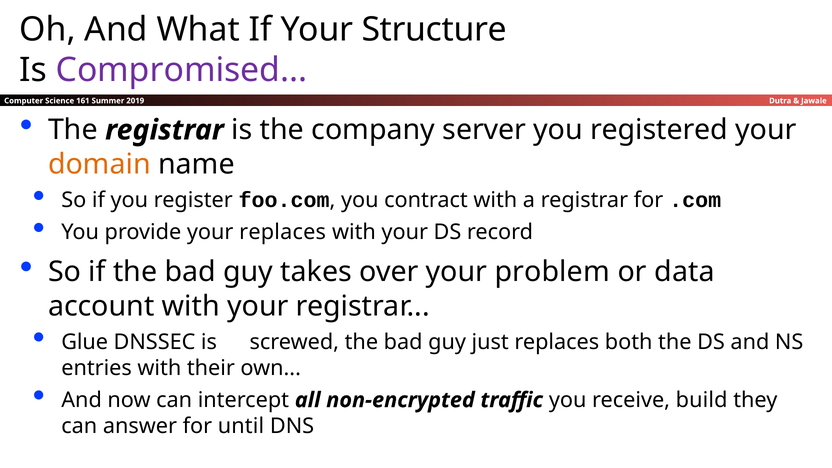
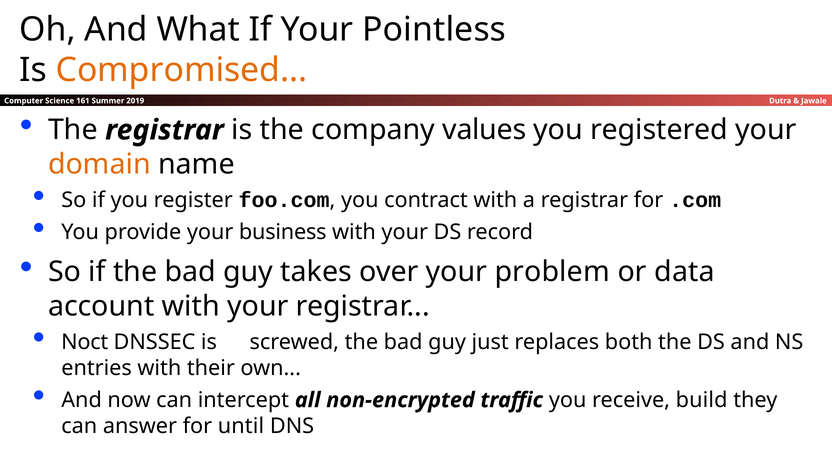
Structure: Structure -> Pointless (434, 30)
Compromised colour: purple -> orange (181, 70)
server: server -> values (484, 130)
your replaces: replaces -> business (283, 232)
Glue: Glue -> Noct (85, 342)
